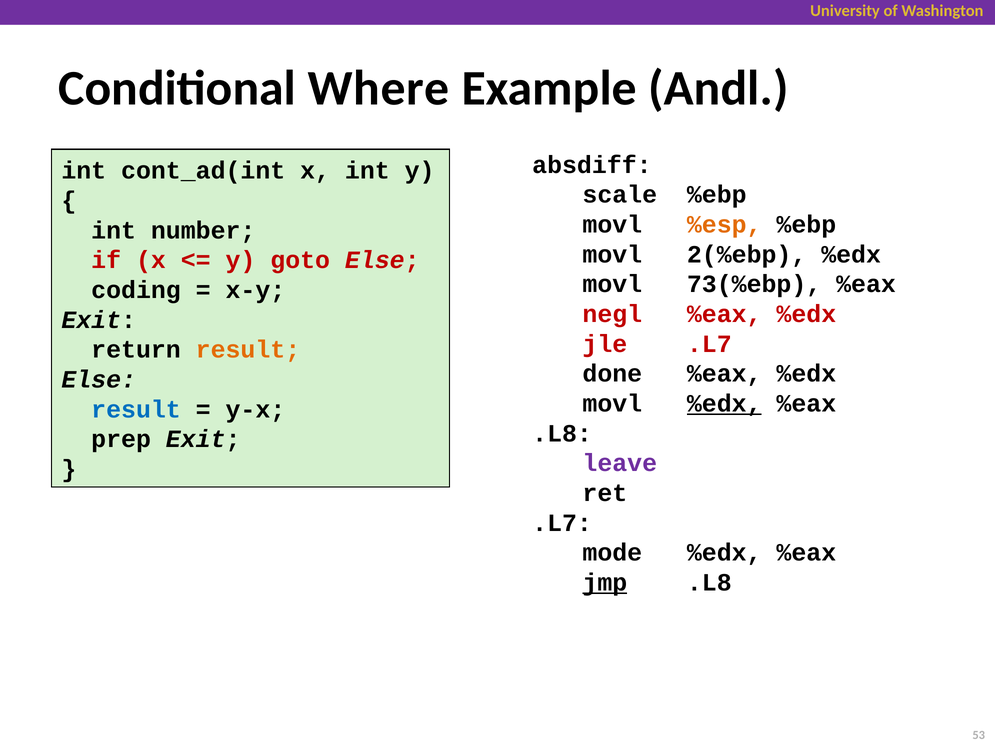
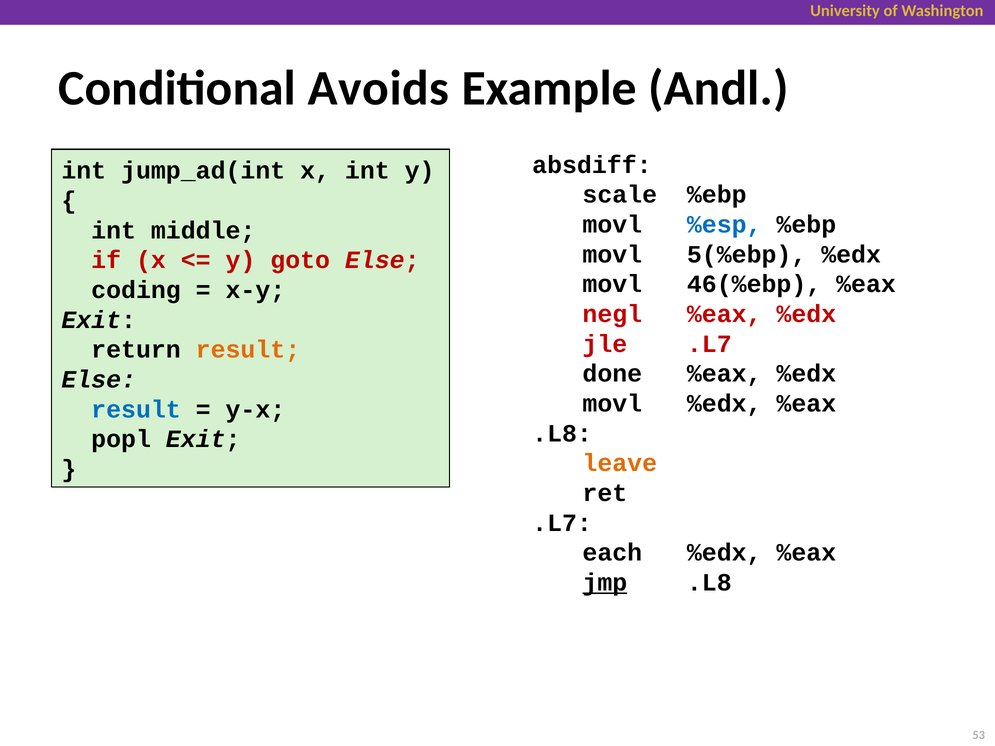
Where: Where -> Avoids (379, 88)
cont_ad(int: cont_ad(int -> jump_ad(int (203, 171)
%esp colour: orange -> blue (724, 225)
number: number -> middle (203, 230)
2(%ebp: 2(%ebp -> 5(%ebp (747, 254)
73(%ebp: 73(%ebp -> 46(%ebp (754, 284)
%edx underline: present -> none (724, 404)
prep: prep -> popl (121, 439)
leave colour: purple -> orange (620, 463)
mode: mode -> each (612, 553)
